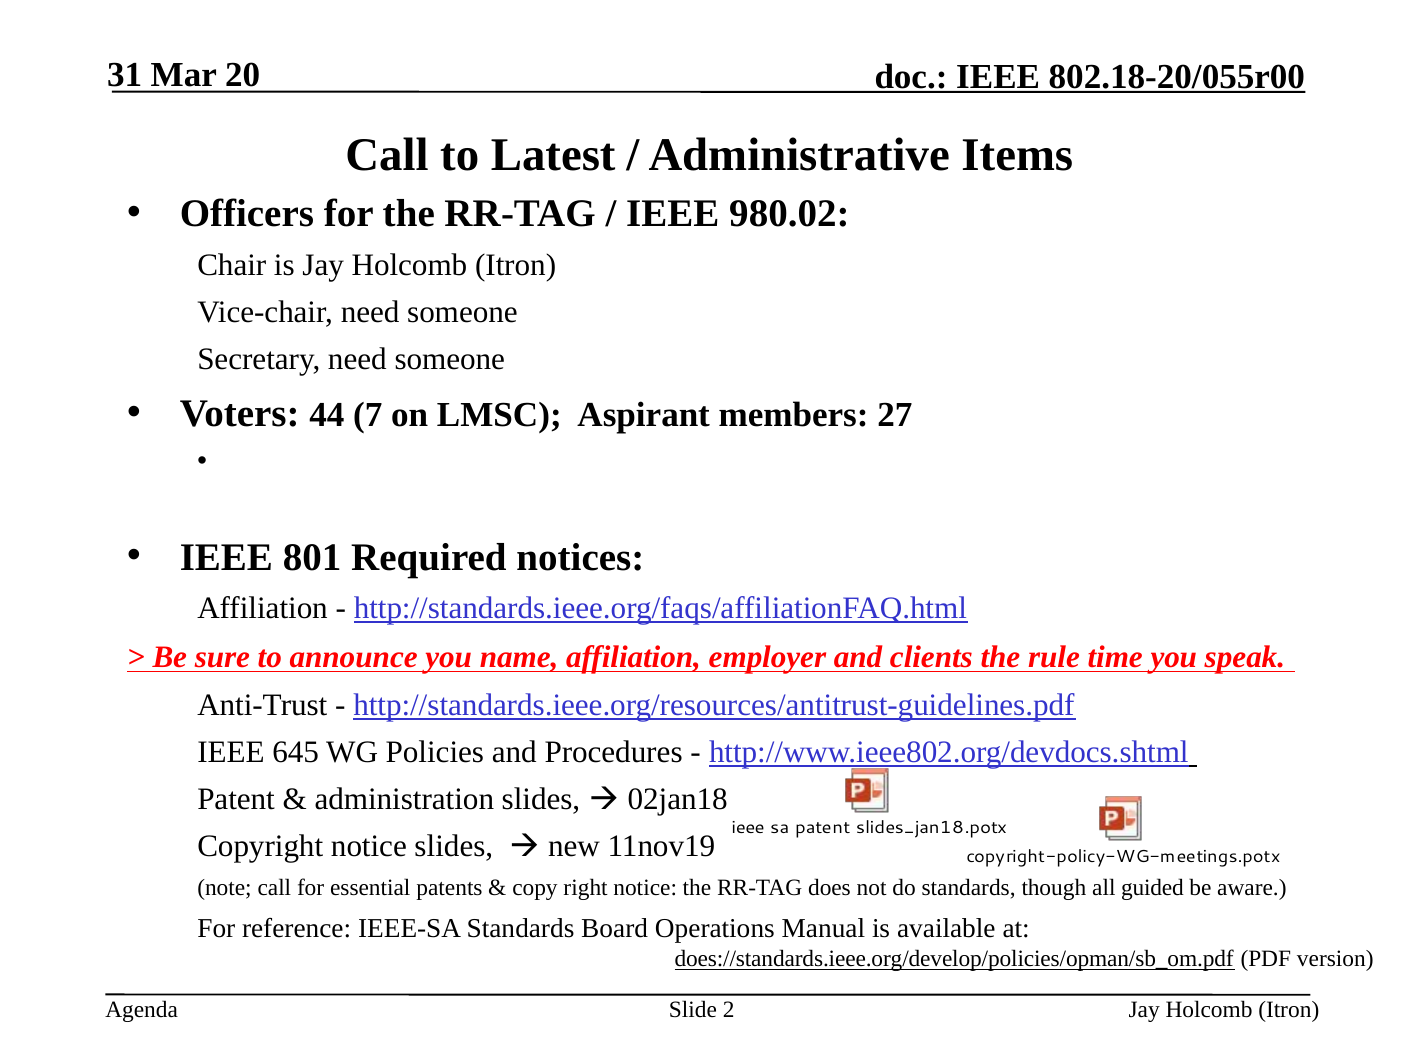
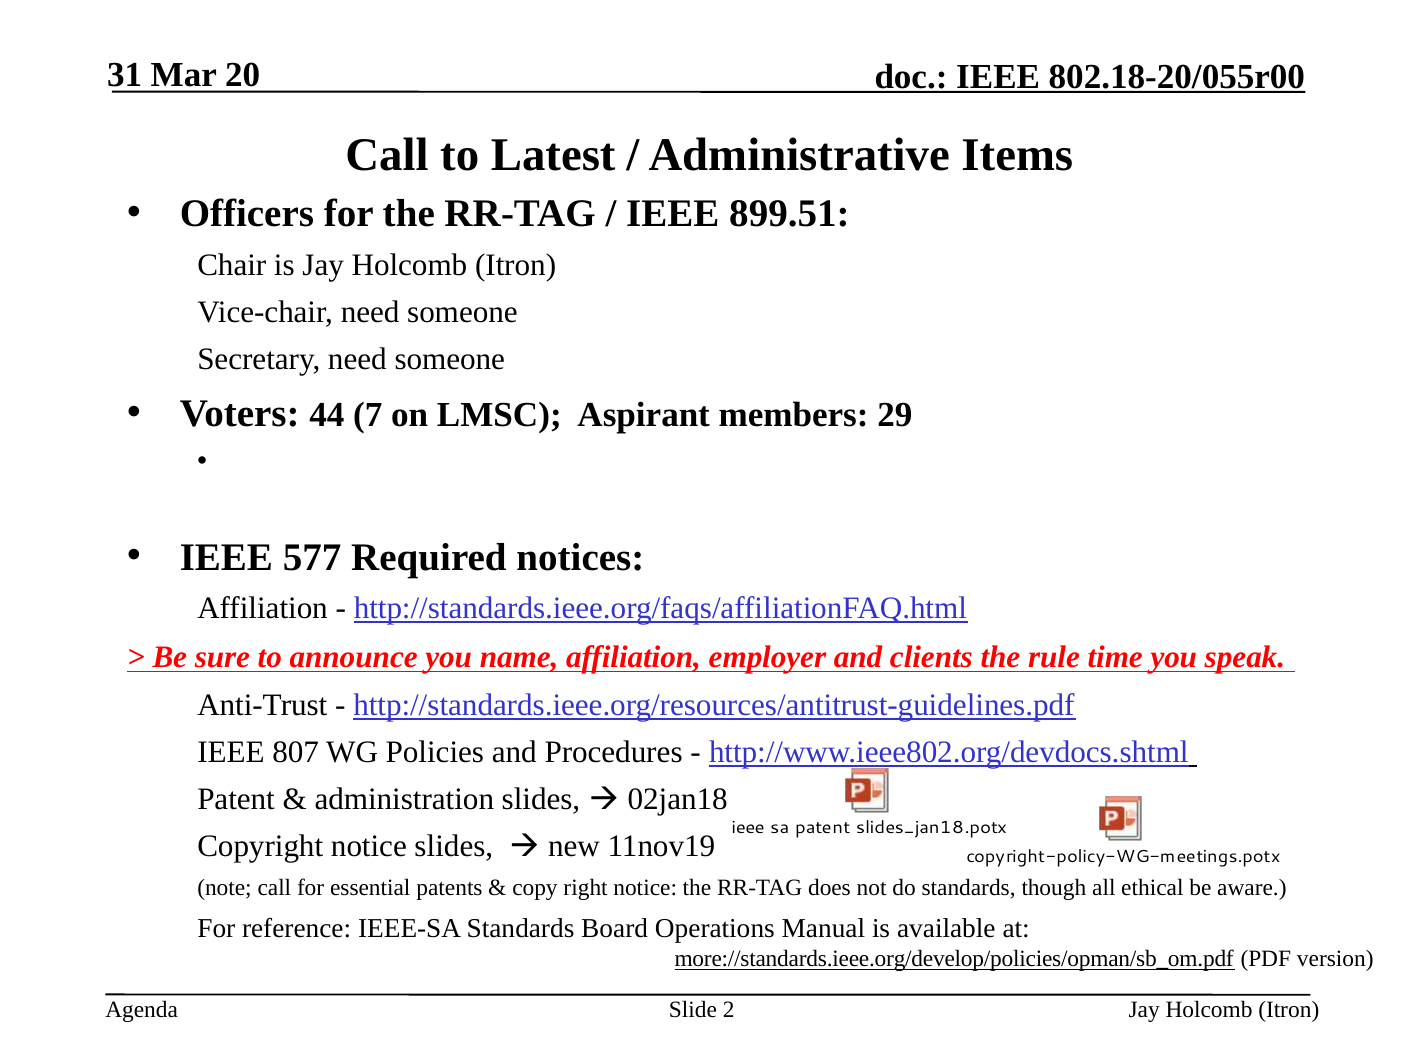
980.02: 980.02 -> 899.51 (789, 214)
27: 27 -> 29 (895, 415)
801: 801 -> 577 (312, 557)
645: 645 -> 807 (296, 752)
guided: guided -> ethical (1152, 888)
does://standards.ieee.org/develop/policies/opman/sb_om.pdf: does://standards.ieee.org/develop/policies/opman/sb_om.pdf -> more://standards.ieee.org/develop/policies/opman/sb_om.pdf (954, 959)
